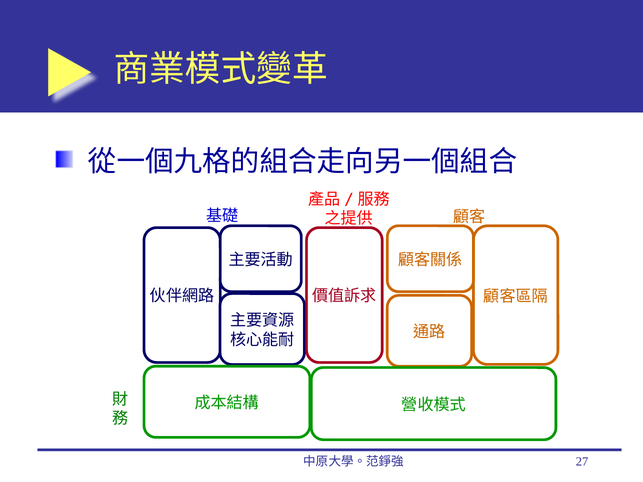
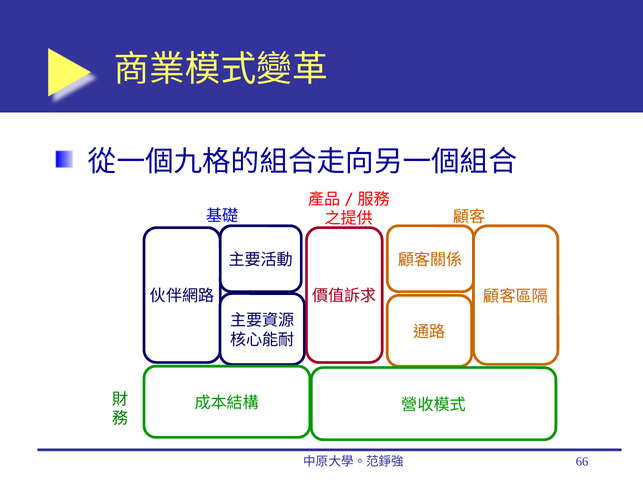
27: 27 -> 66 (582, 462)
